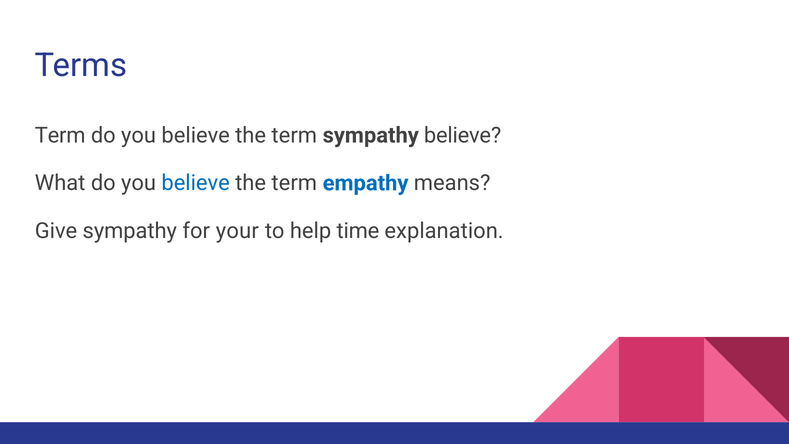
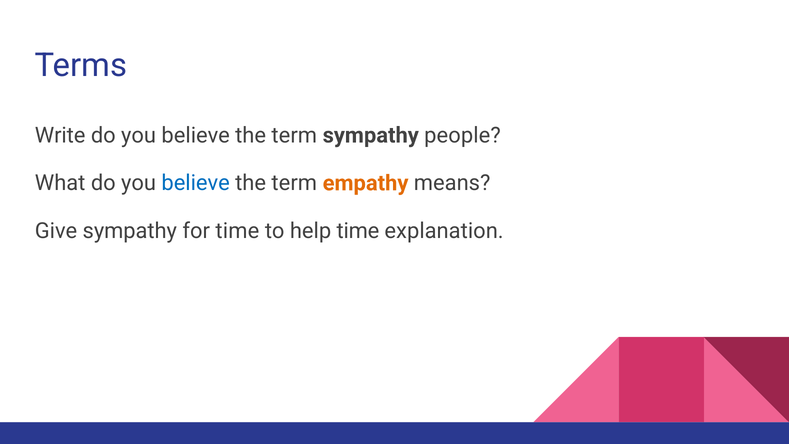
Term: Term -> Write (60, 135)
sympathy believe: believe -> people (462, 135)
empathy colour: blue -> orange (366, 183)
for your: your -> time (237, 231)
